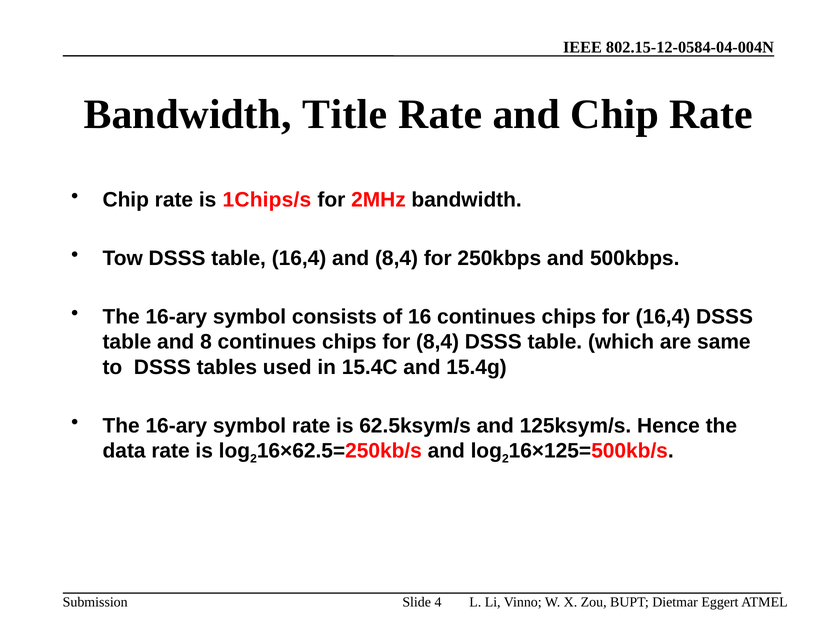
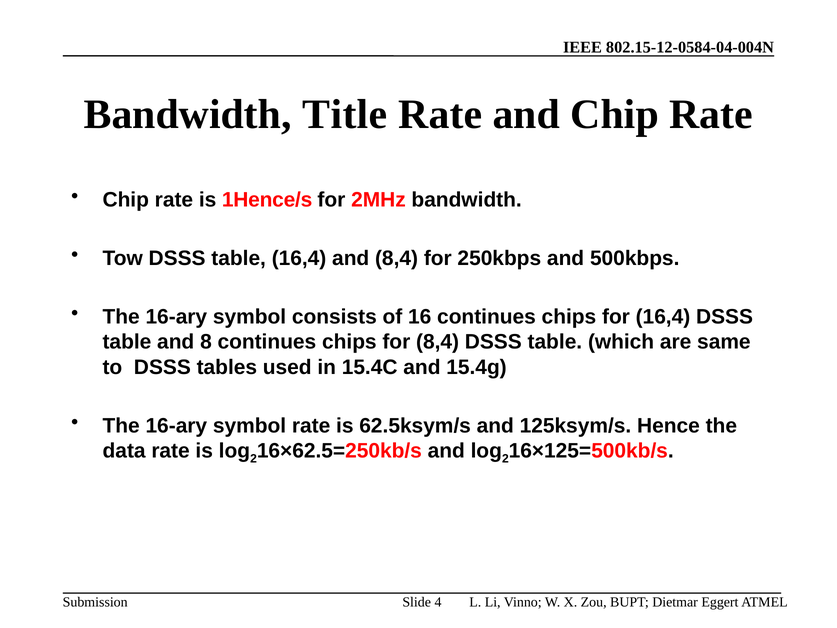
1Chips/s: 1Chips/s -> 1Hence/s (267, 200)
